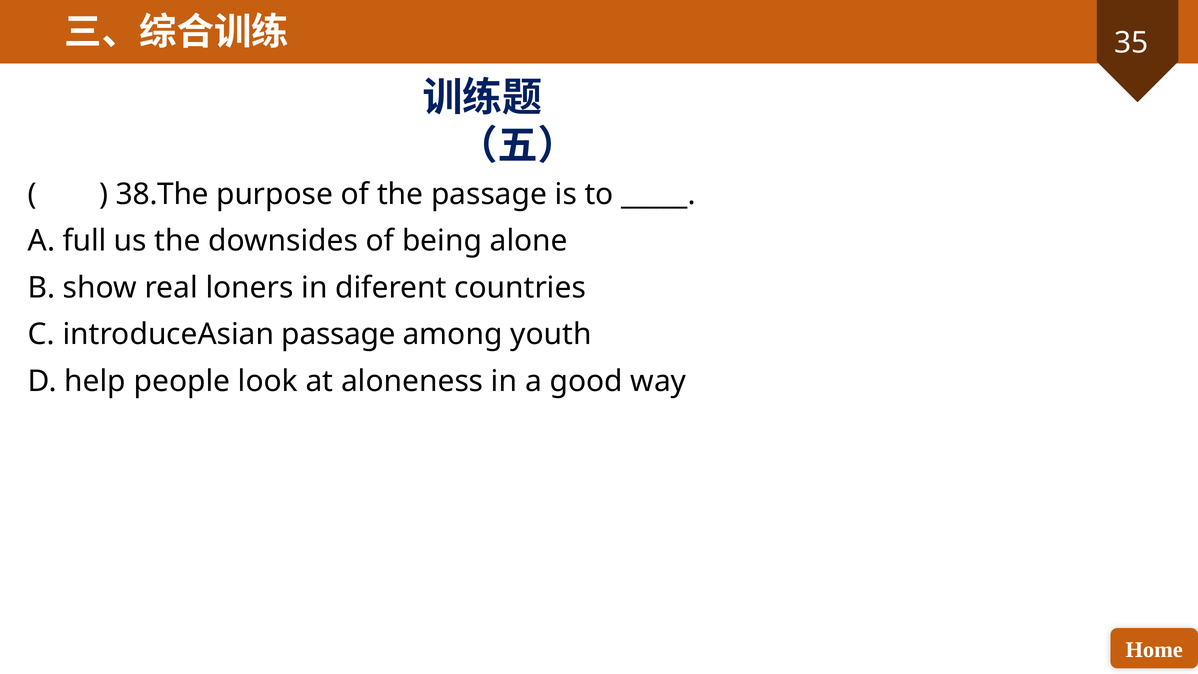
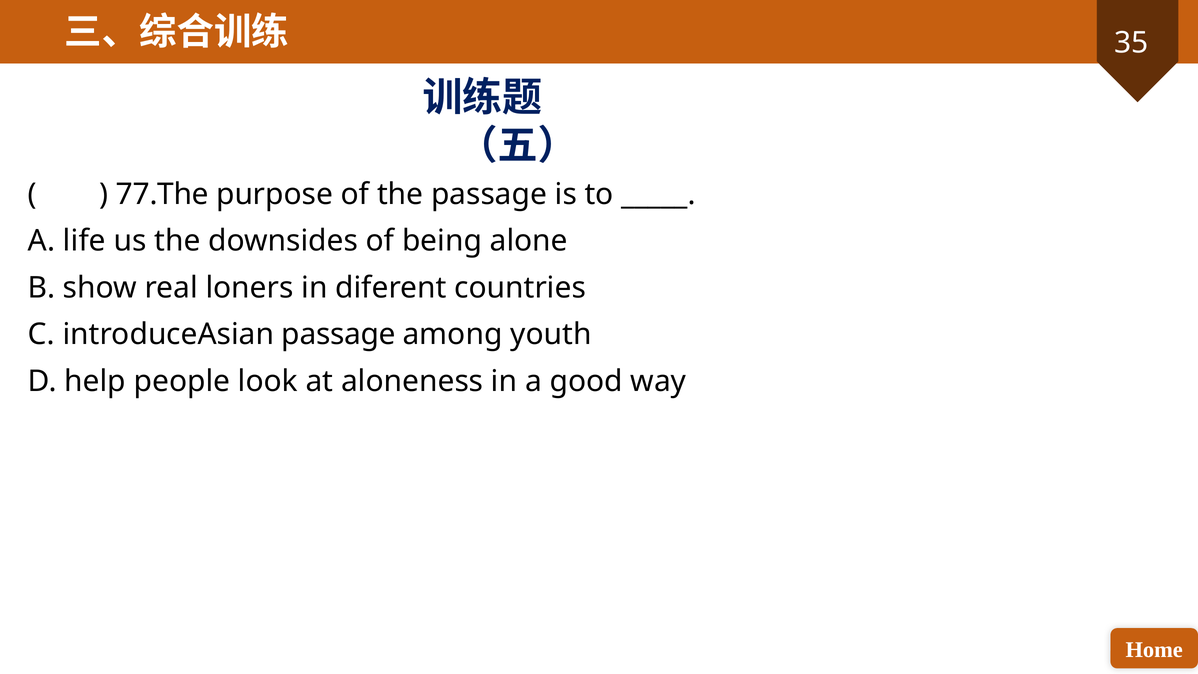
38.The: 38.The -> 77.The (162, 194)
full: full -> life (84, 241)
